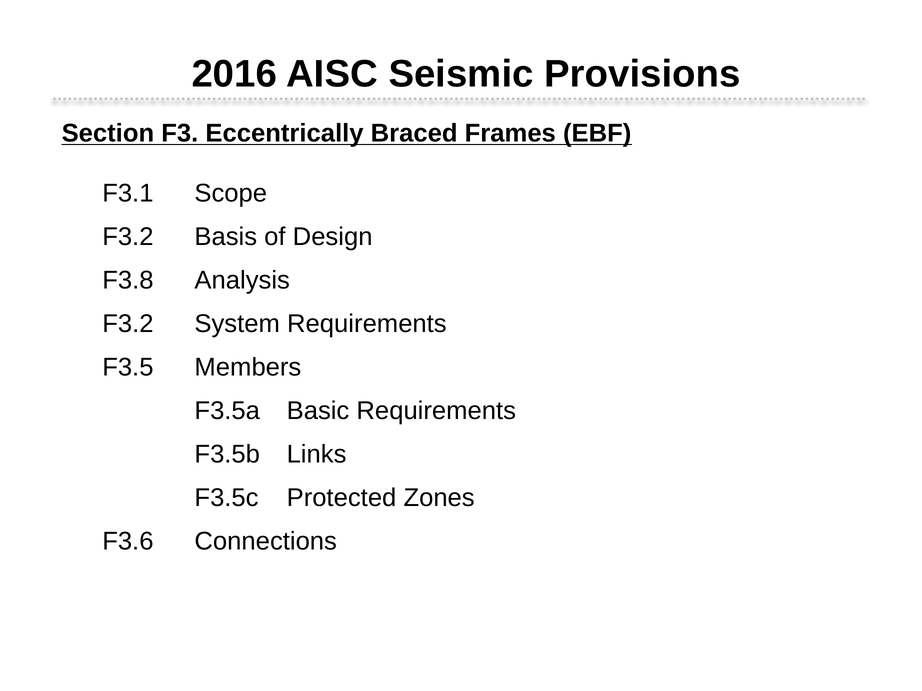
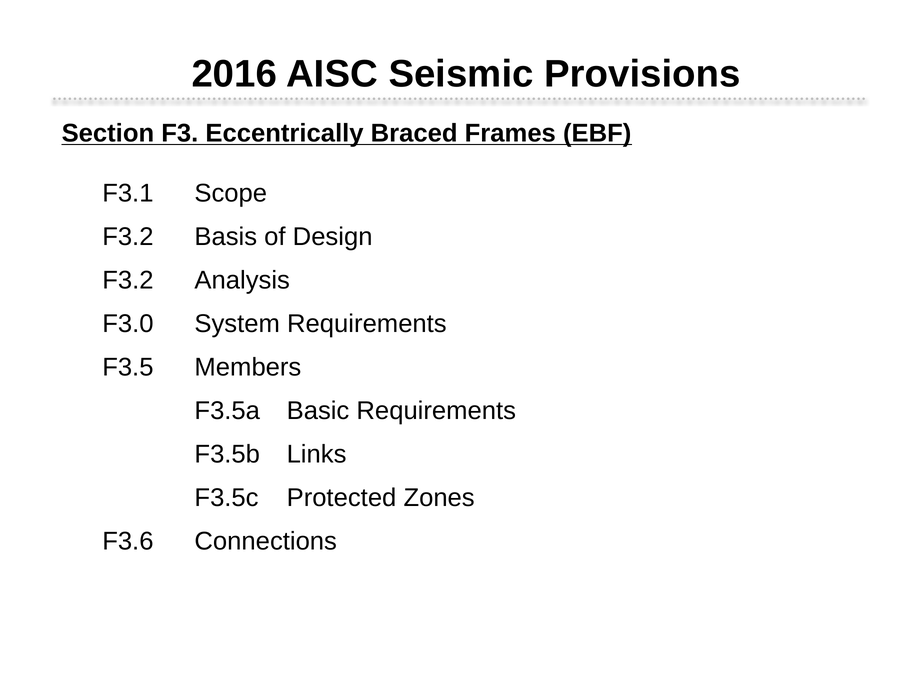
F3.8: F3.8 -> F3.2 (128, 280)
F3.2: F3.2 -> F3.0 (128, 324)
